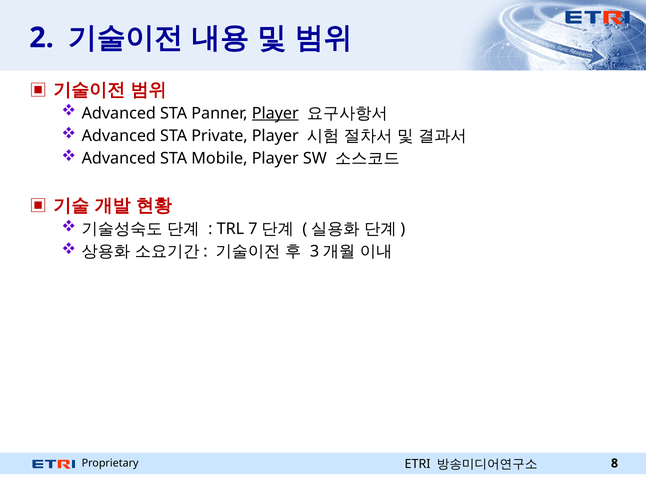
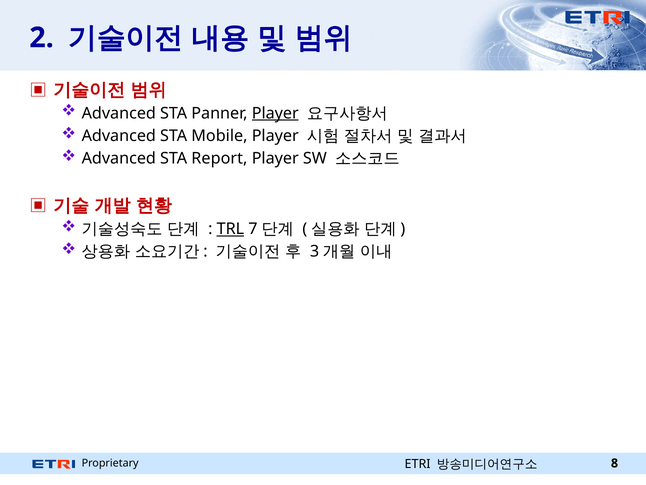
Private: Private -> Mobile (219, 136)
Mobile: Mobile -> Report (219, 158)
TRL underline: none -> present (230, 229)
